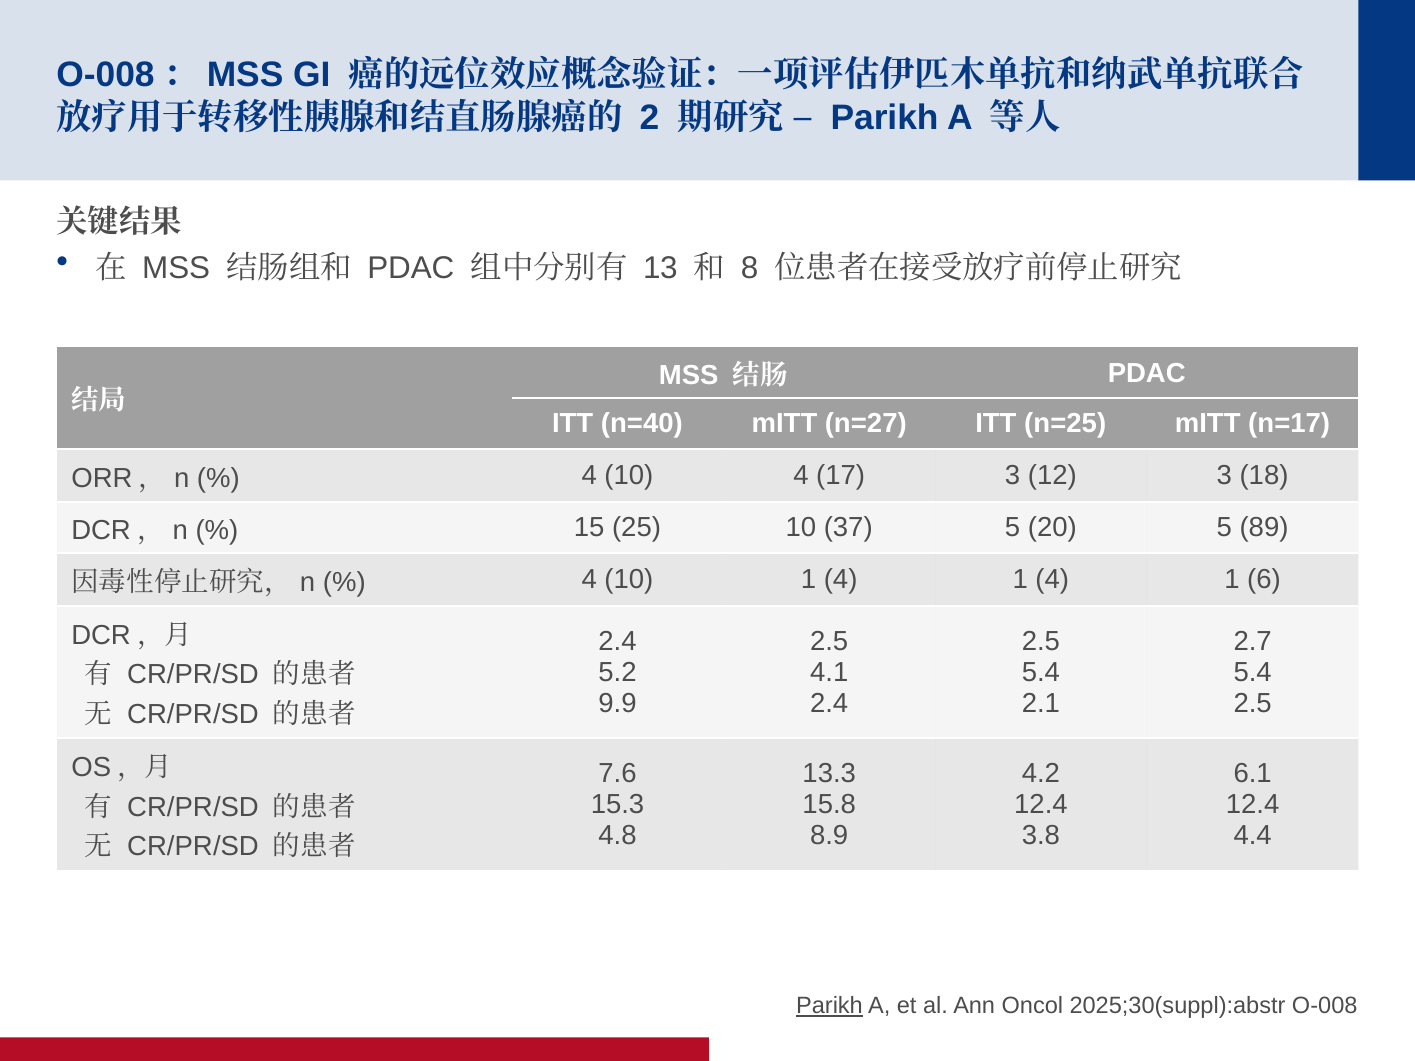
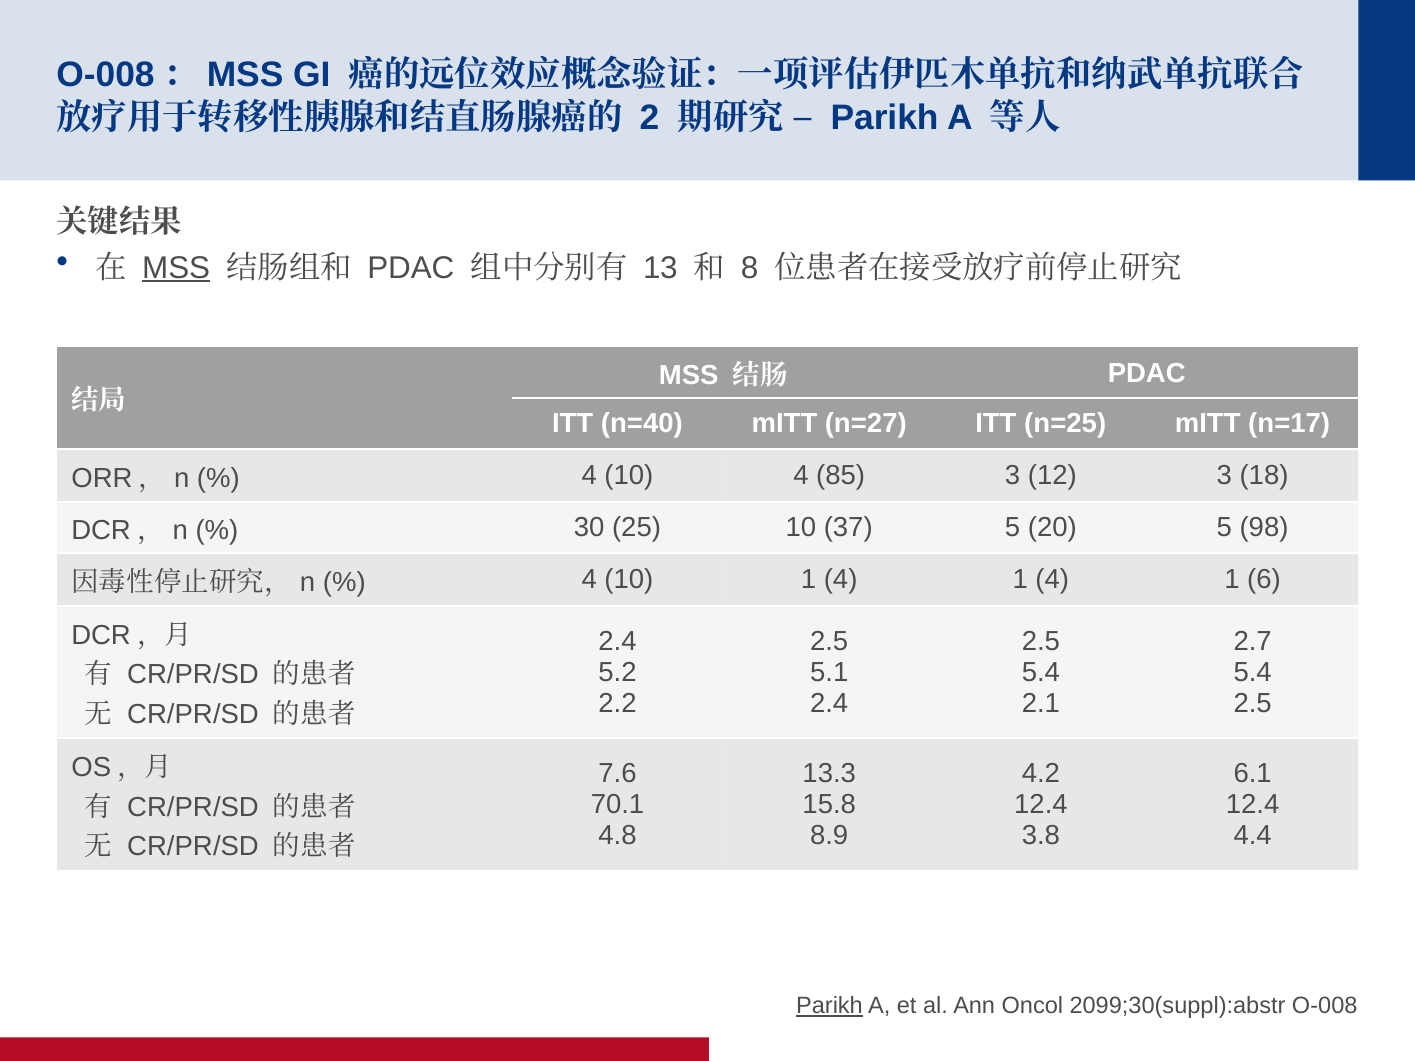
MSS underline: none -> present (176, 268)
17: 17 -> 85 (841, 476)
15: 15 -> 30 (589, 528)
89: 89 -> 98 (1264, 528)
4.1: 4.1 -> 5.1 (829, 672)
9.9: 9.9 -> 2.2 (618, 703)
15.3: 15.3 -> 70.1 (618, 805)
2025;30(suppl):abstr: 2025;30(suppl):abstr -> 2099;30(suppl):abstr (1178, 1006)
